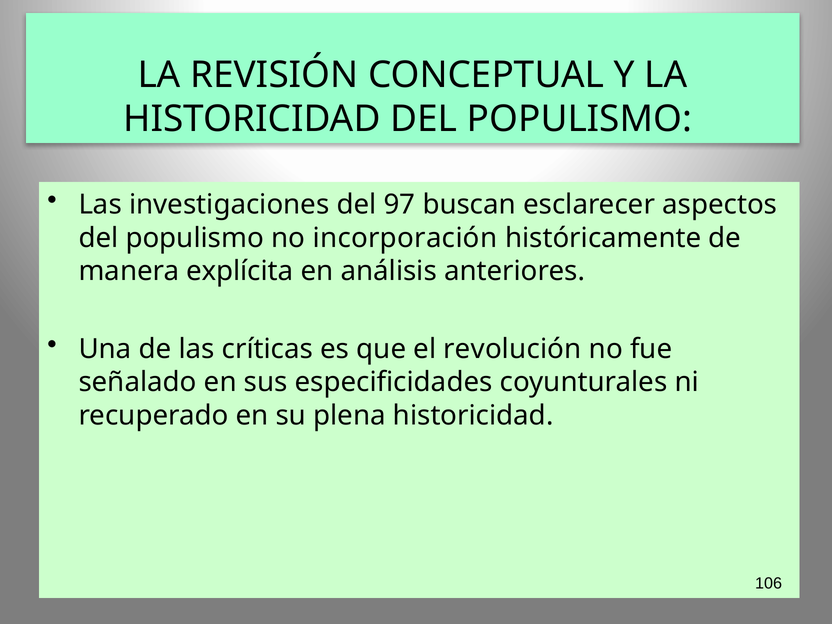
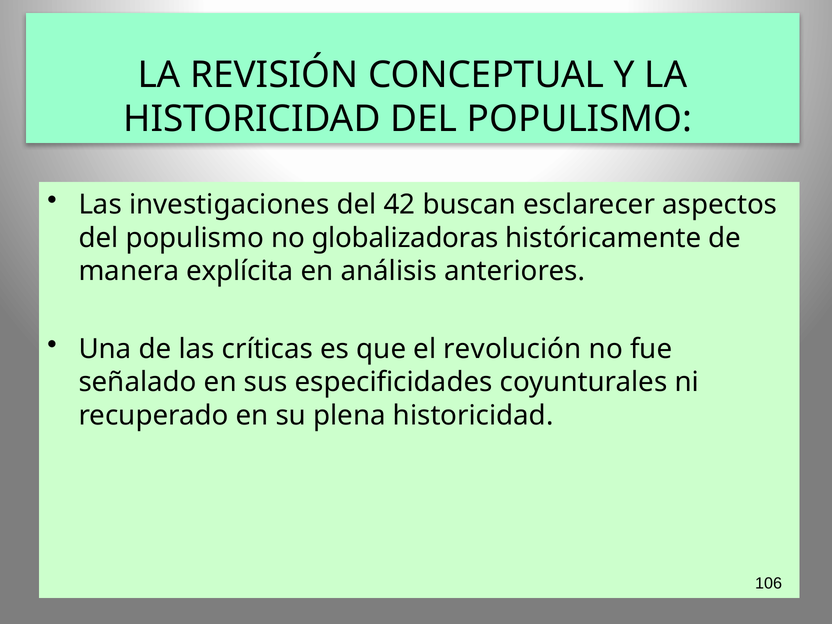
97: 97 -> 42 (399, 205)
incorporación: incorporación -> globalizadoras (405, 238)
